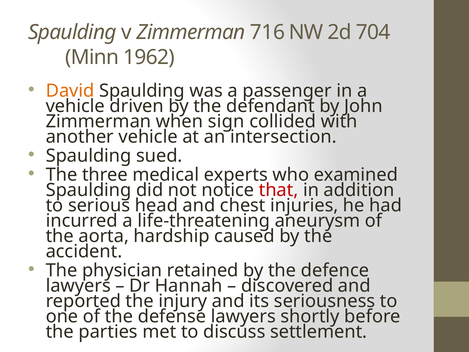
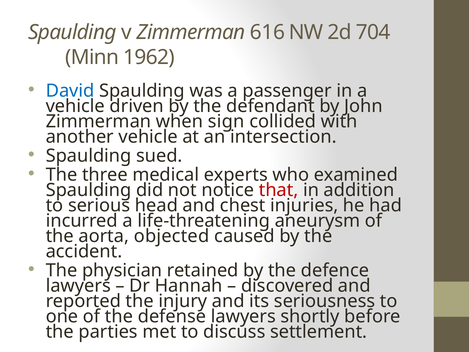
716: 716 -> 616 (267, 32)
David colour: orange -> blue (70, 91)
hardship: hardship -> objected (172, 236)
